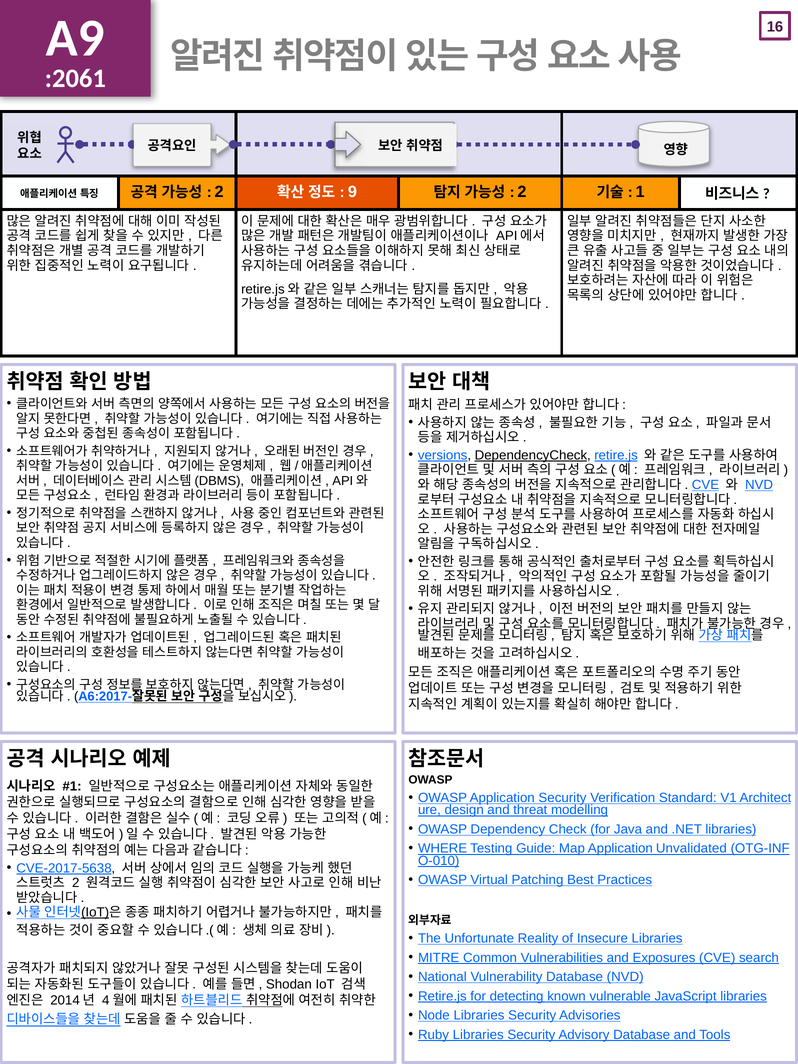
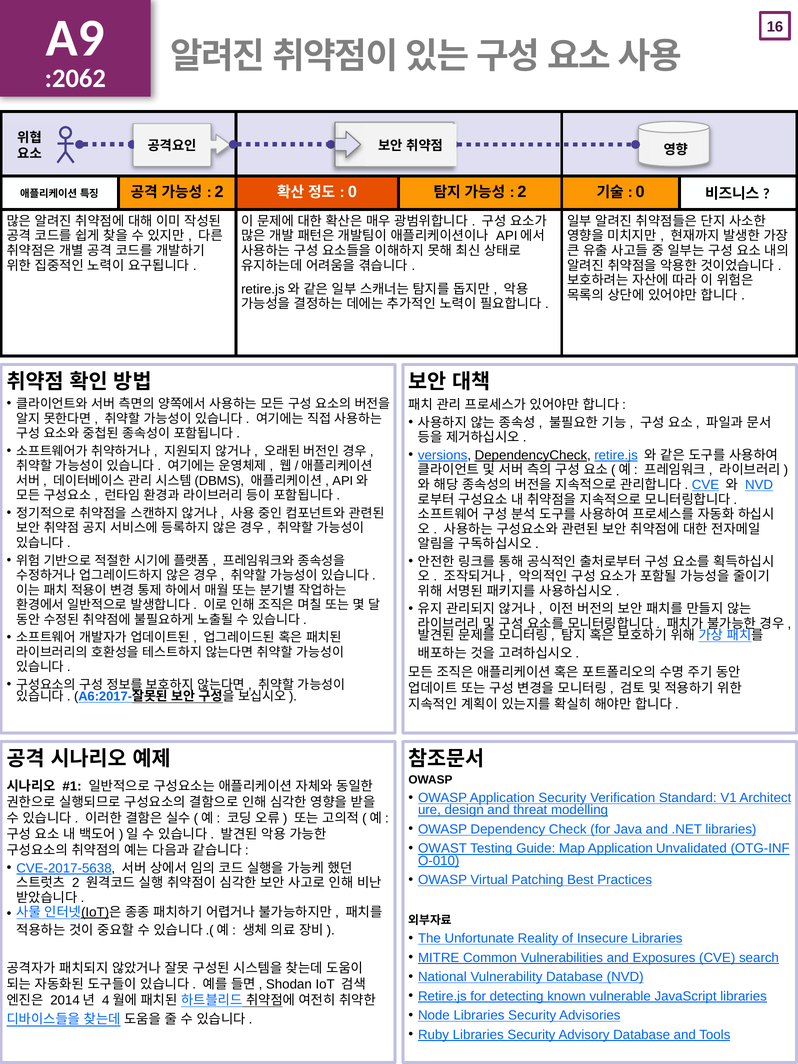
:2061: :2061 -> :2062 (75, 78)
9: 9 -> 0 (352, 192)
1: 1 -> 0 (640, 192)
WHERE: WHERE -> OWAST (442, 849)
